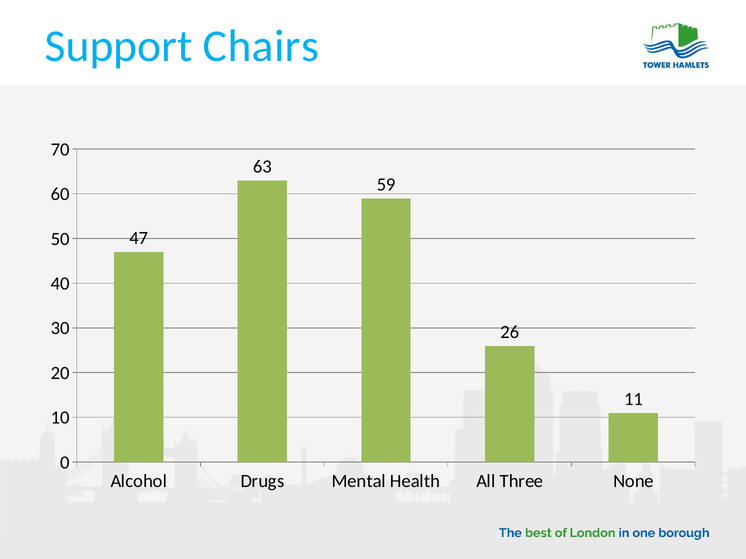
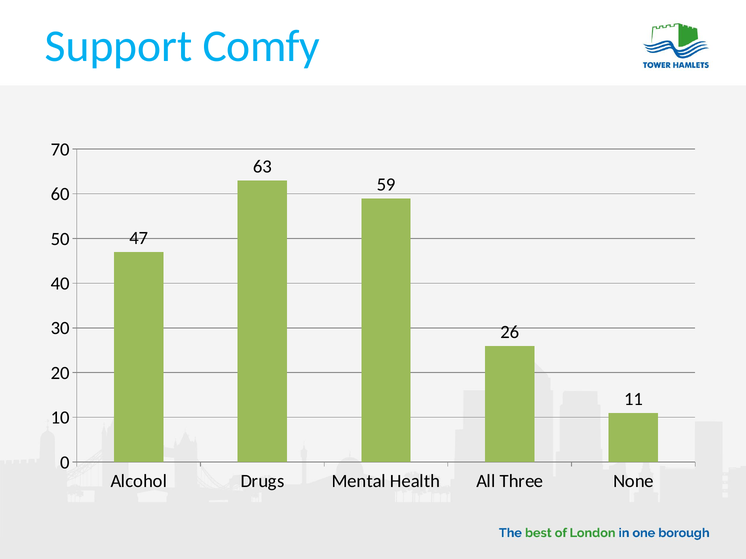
Chairs: Chairs -> Comfy (261, 46)
